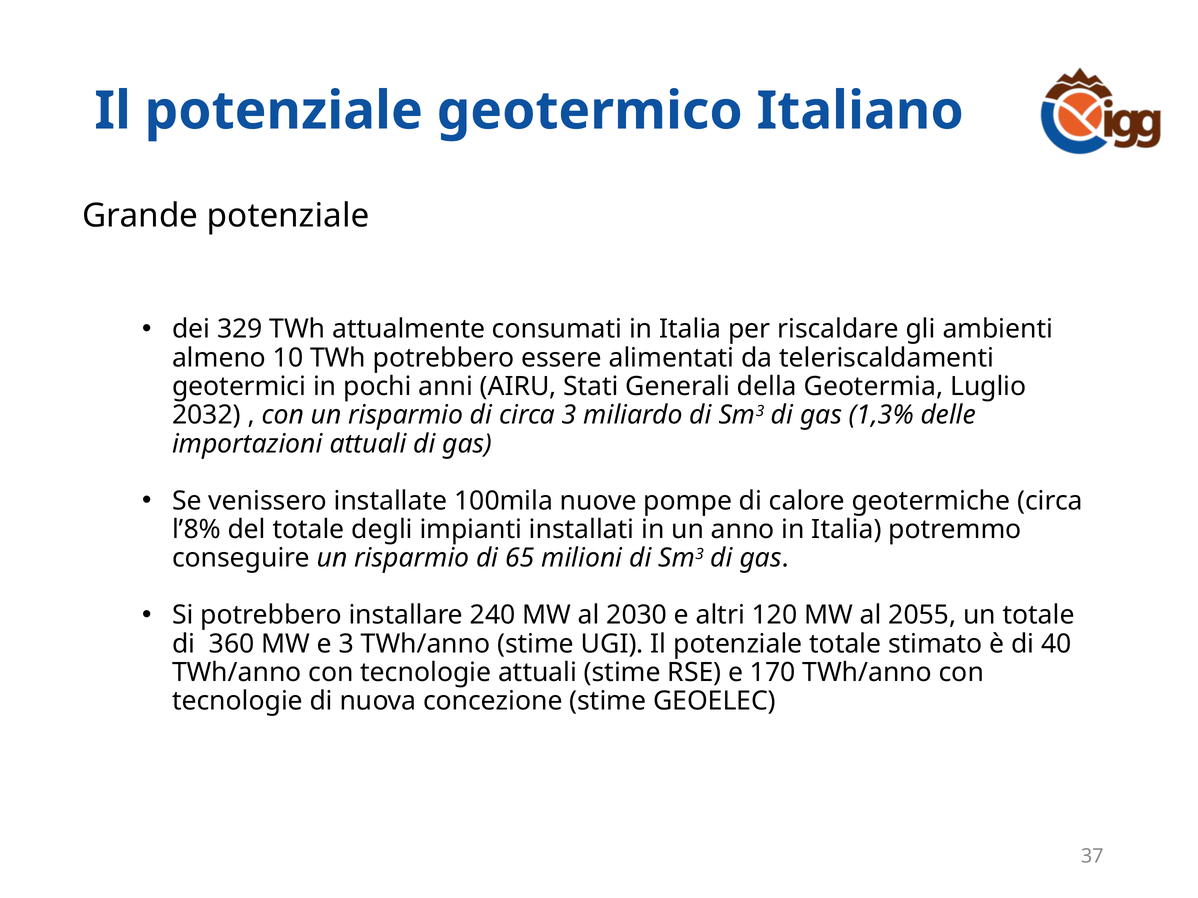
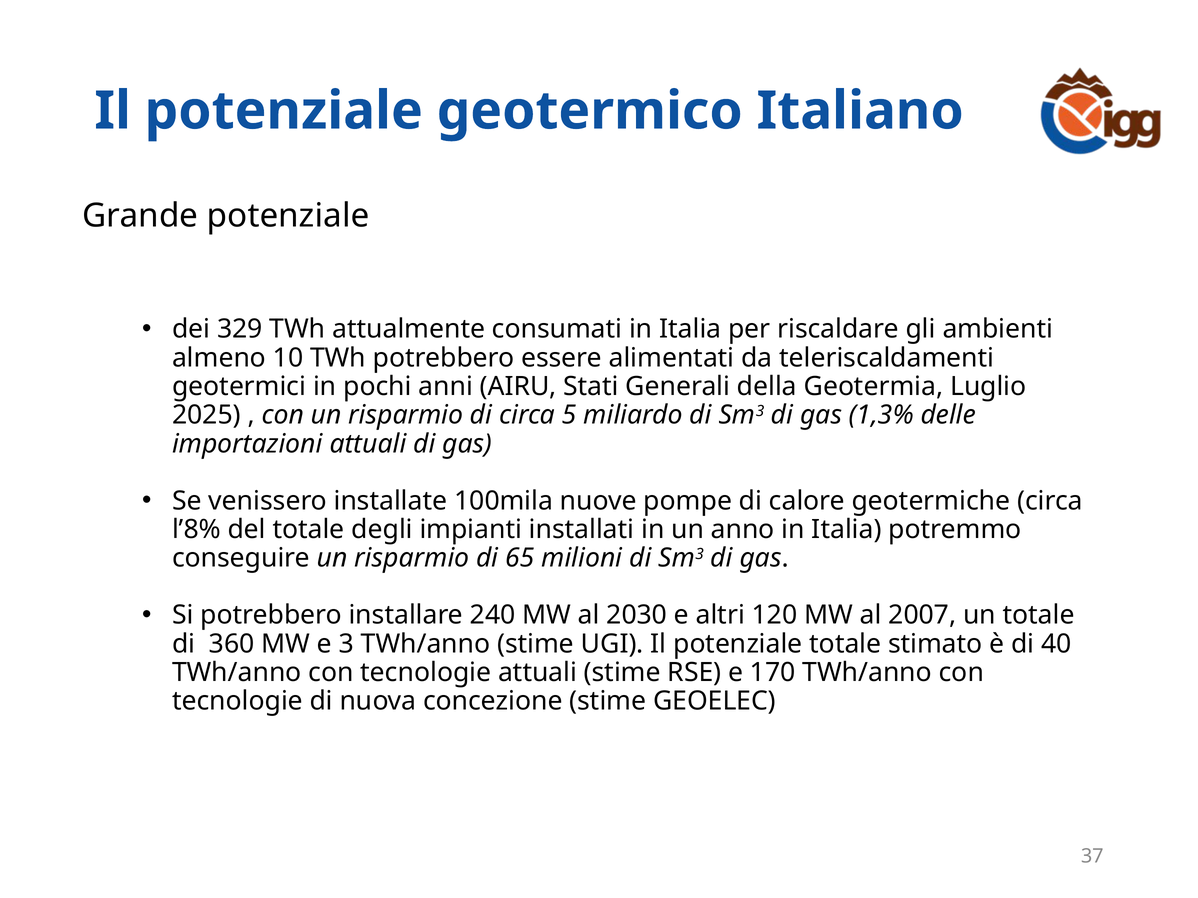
2032: 2032 -> 2025 (206, 415)
circa 3: 3 -> 5 (569, 415)
2055: 2055 -> 2007 (922, 615)
